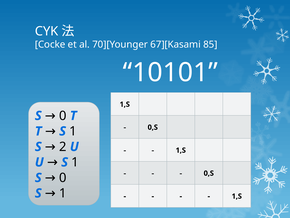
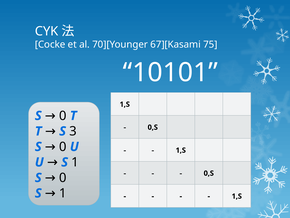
85: 85 -> 75 (210, 44)
1: 1 -> 3 (73, 131)
2: 2 -> 0 (63, 146)
